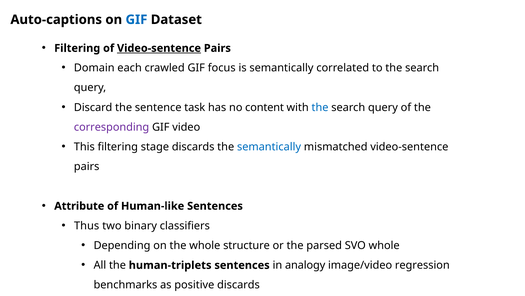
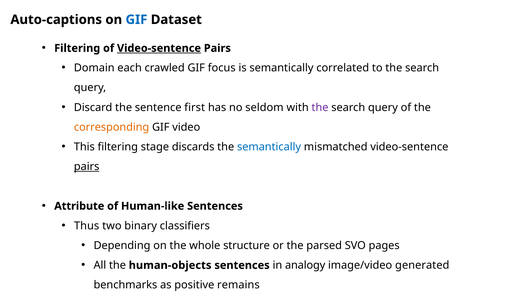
task: task -> first (195, 107)
content: content -> seldom (264, 107)
the colour: blue -> purple (320, 107)
corresponding colour: purple -> orange (112, 127)
pairs underline: none -> present (87, 166)
SVO whole: whole -> pages (384, 245)
human-triplets: human-triplets -> human-objects (170, 265)
regression: regression -> generated (422, 265)
positive discards: discards -> remains (238, 284)
